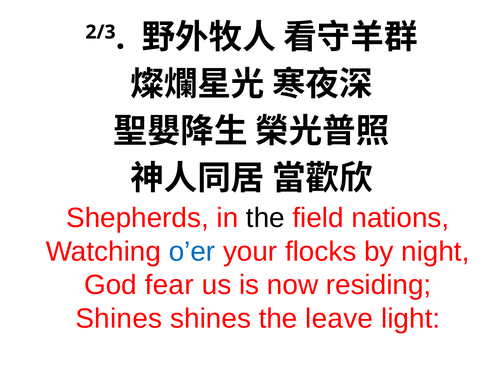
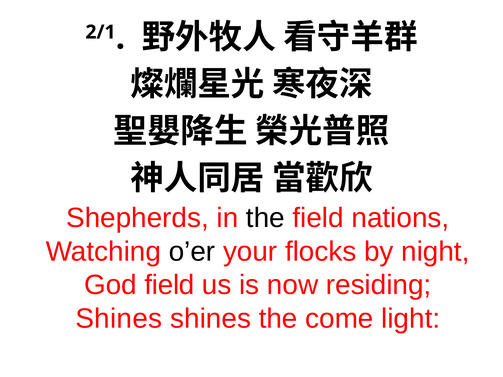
2/3: 2/3 -> 2/1 (101, 32)
o’er colour: blue -> black (192, 252)
God fear: fear -> field (169, 285)
leave: leave -> come (339, 319)
